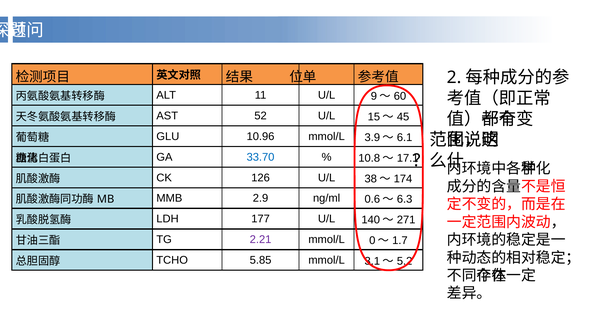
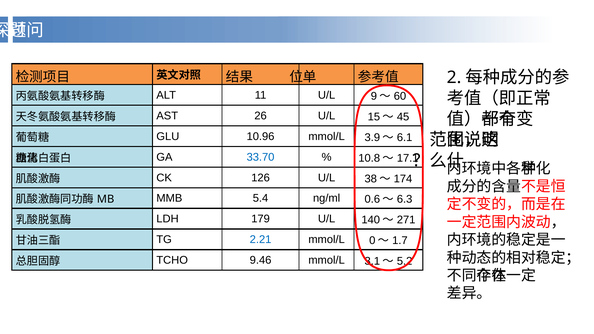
52: 52 -> 26 (261, 116)
2.9: 2.9 -> 5.4 (261, 198)
177: 177 -> 179 (261, 219)
2.21 colour: purple -> blue (261, 240)
5.85: 5.85 -> 9.46 (261, 260)
